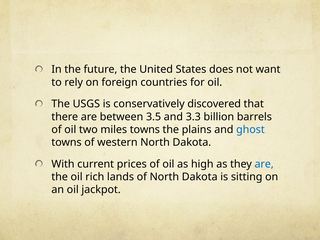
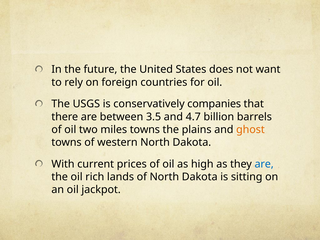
discovered: discovered -> companies (214, 104)
3.3: 3.3 -> 4.7 (193, 117)
ghost colour: blue -> orange (250, 130)
